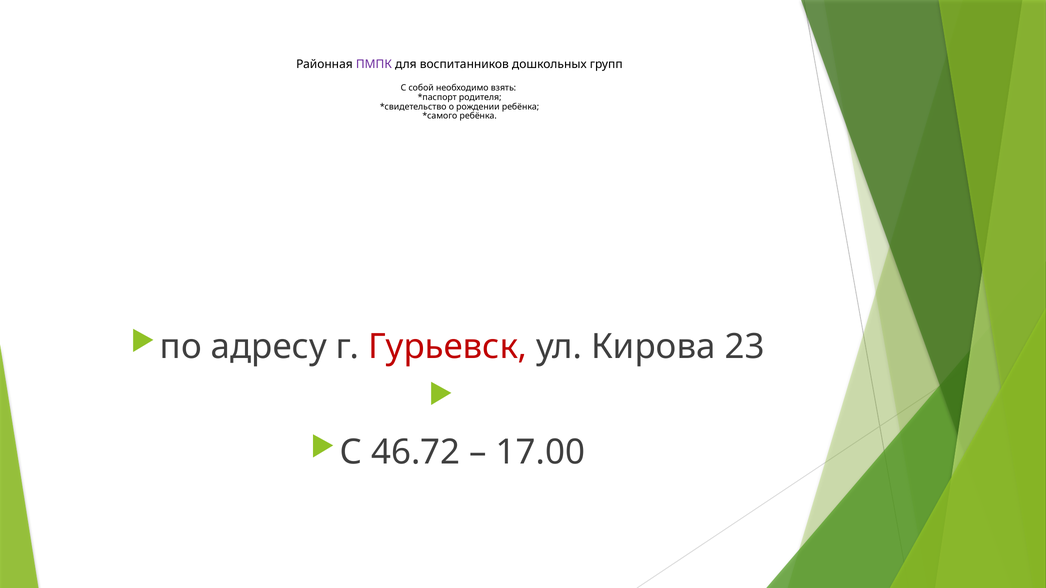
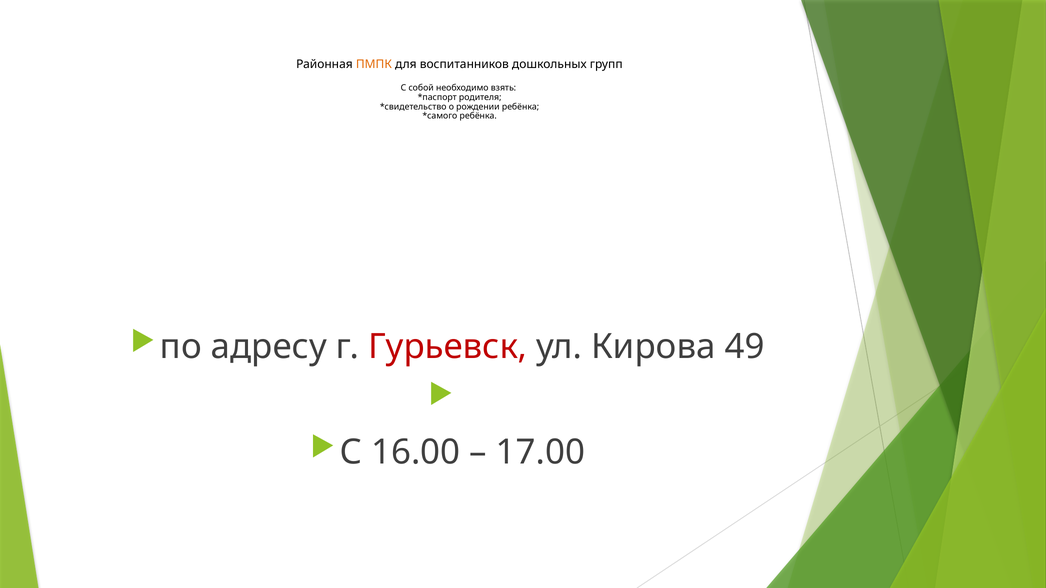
ПМПК colour: purple -> orange (374, 64)
23: 23 -> 49 (745, 347)
46.72: 46.72 -> 16.00 (416, 452)
